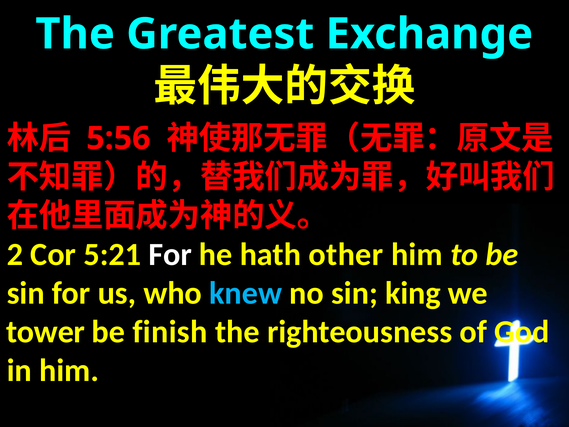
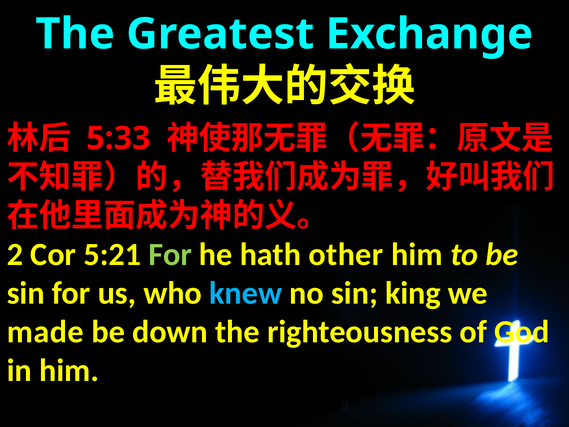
5:56: 5:56 -> 5:33 (118, 138)
For colour: white -> light green (170, 254)
tower: tower -> made (45, 332)
finish: finish -> down (170, 332)
